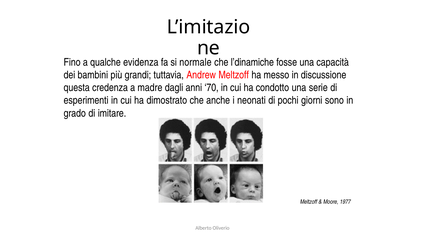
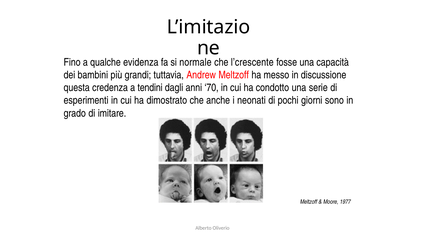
l’dinamiche: l’dinamiche -> l’crescente (252, 62)
madre: madre -> tendini (150, 88)
